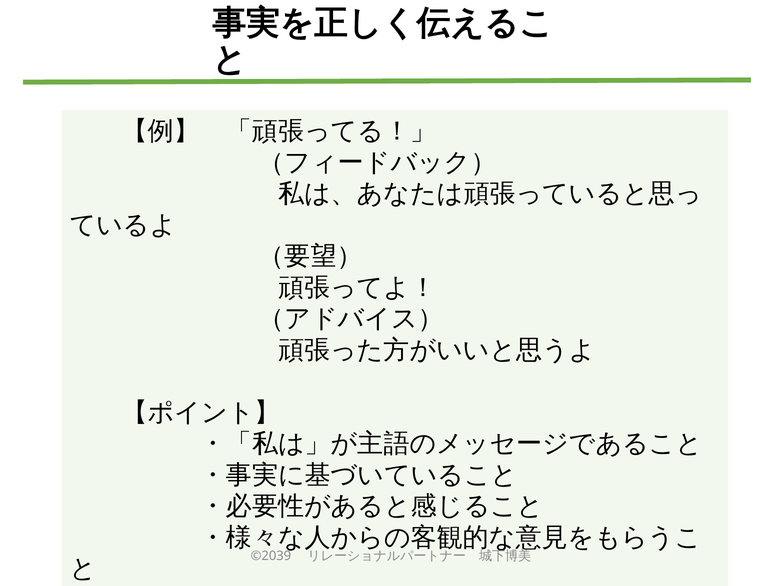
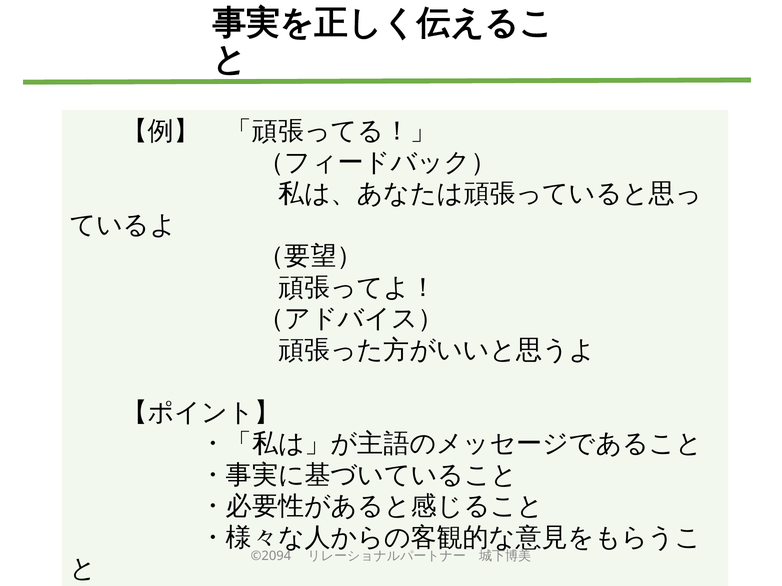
©2039: ©2039 -> ©2094 (271, 556)
